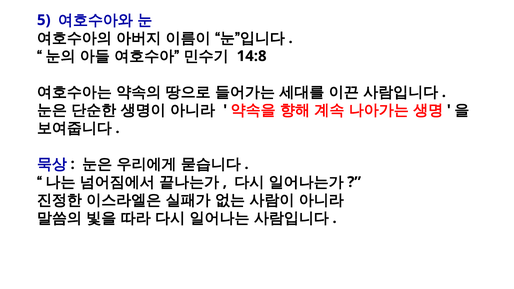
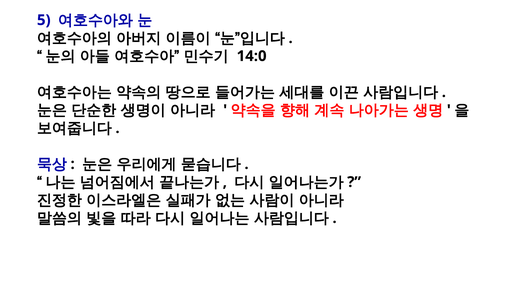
14:8: 14:8 -> 14:0 (252, 56)
